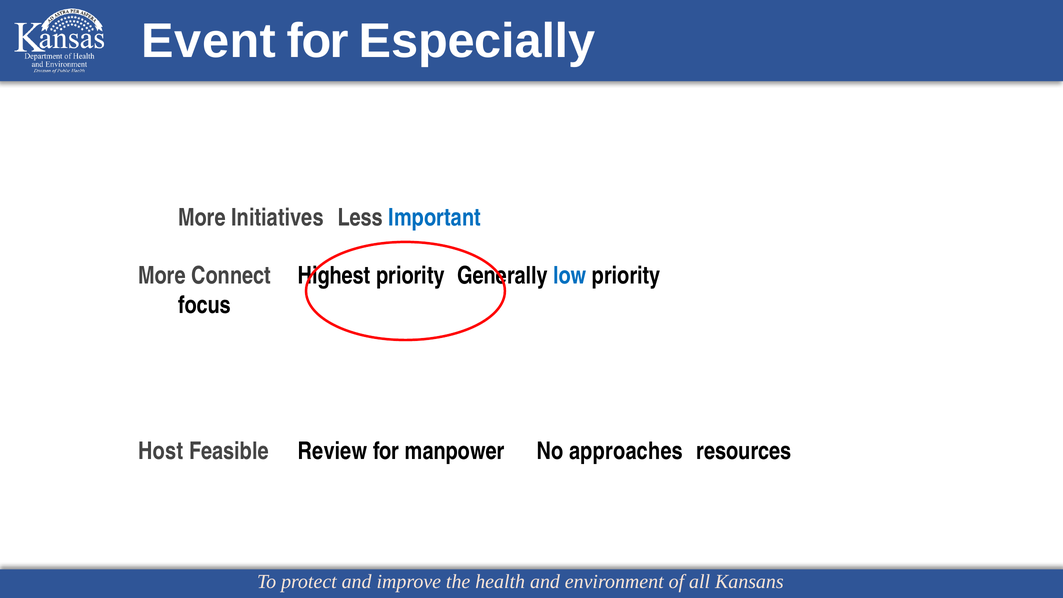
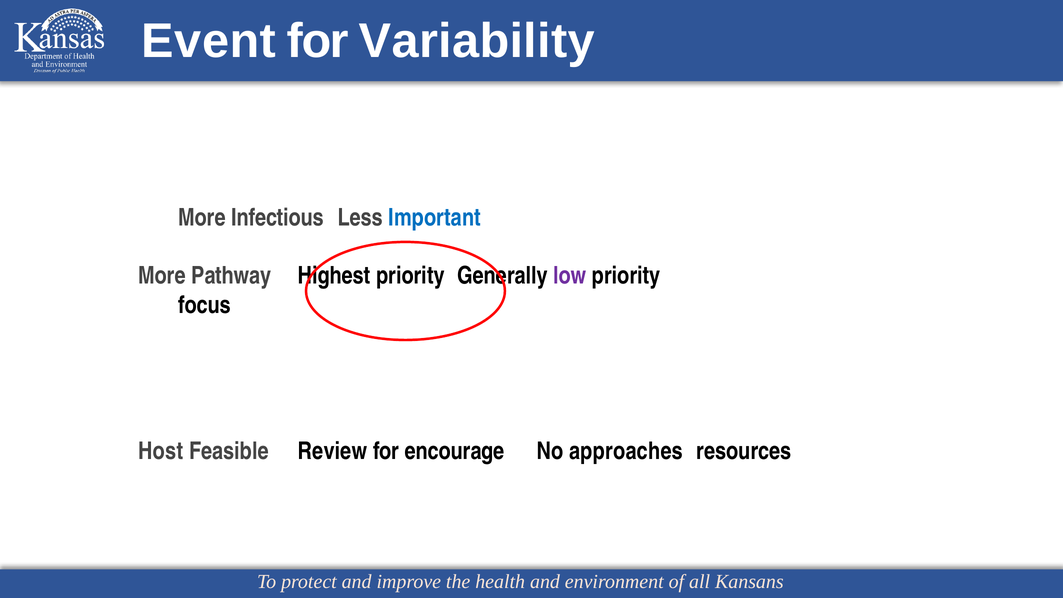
Especially: Especially -> Variability (477, 41)
Initiatives: Initiatives -> Infectious (278, 217)
Connect: Connect -> Pathway (231, 276)
low colour: blue -> purple (570, 276)
manpower: manpower -> encourage (455, 451)
